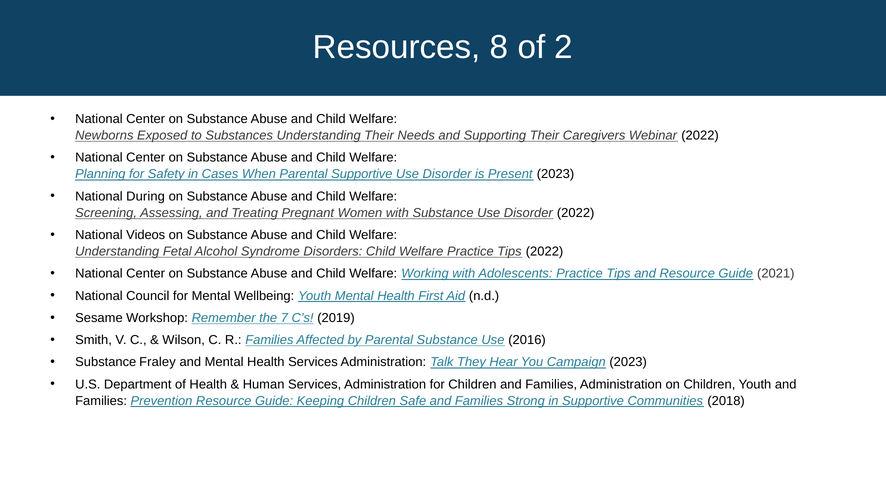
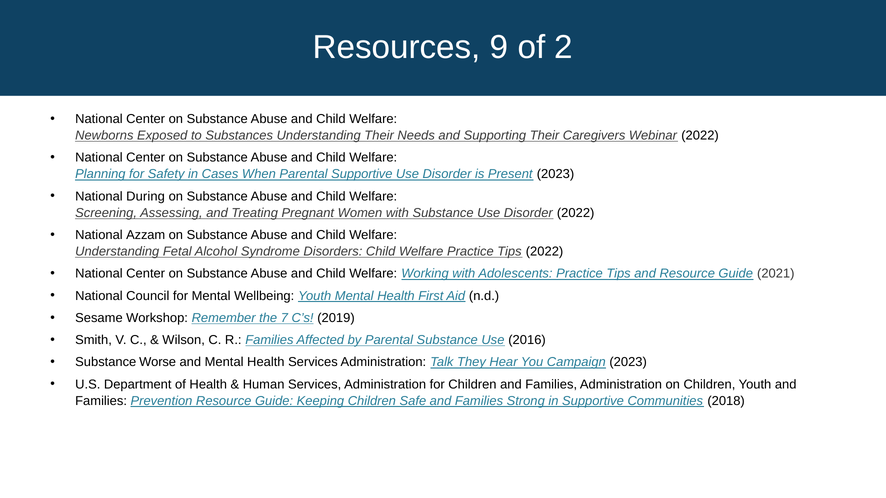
8: 8 -> 9 (499, 48)
Videos: Videos -> Azzam (146, 235)
Fraley: Fraley -> Worse (158, 362)
